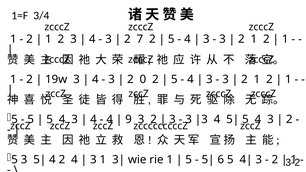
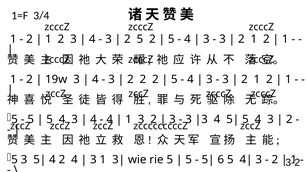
2 7: 7 -> 5 (140, 39)
0: 0 -> 2 (143, 79)
9: 9 -> 1 (129, 119)
rie 1: 1 -> 5 (170, 160)
